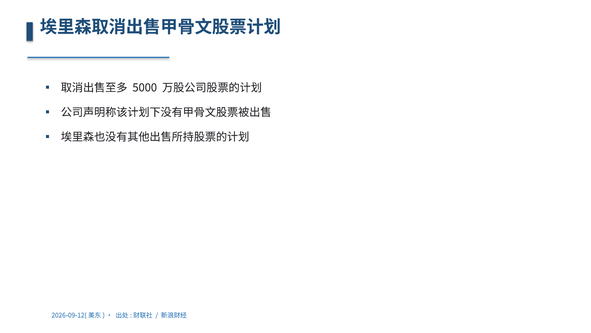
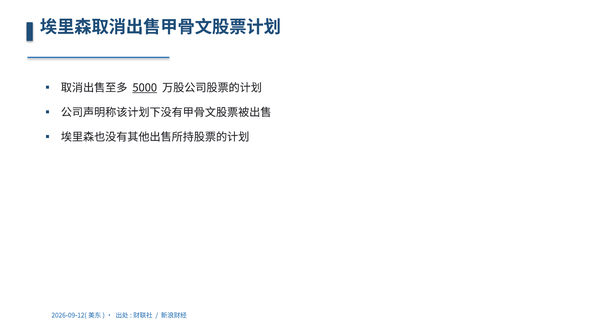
5000 underline: none -> present (145, 88)
